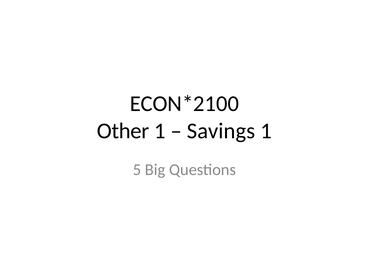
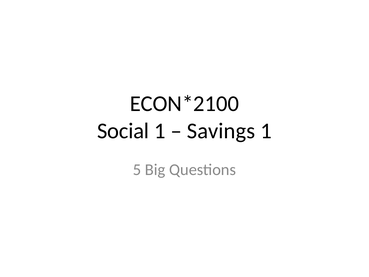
Other: Other -> Social (123, 131)
